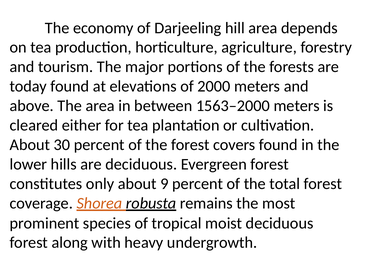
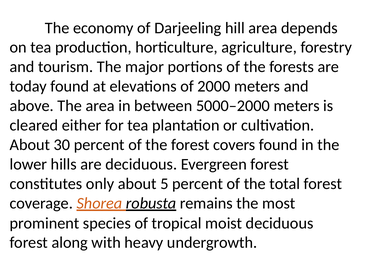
1563–2000: 1563–2000 -> 5000–2000 (233, 106)
9: 9 -> 5 (164, 184)
